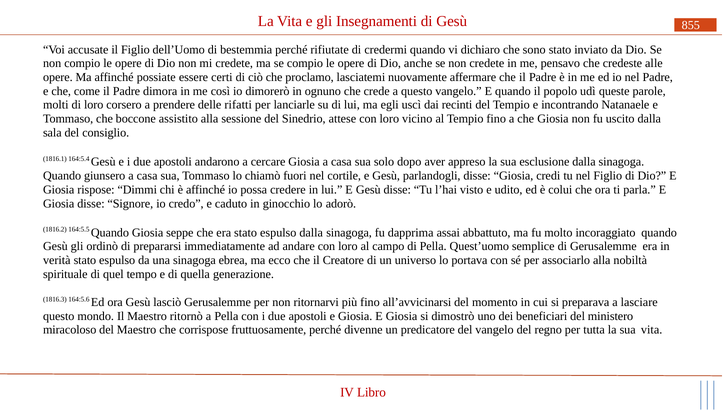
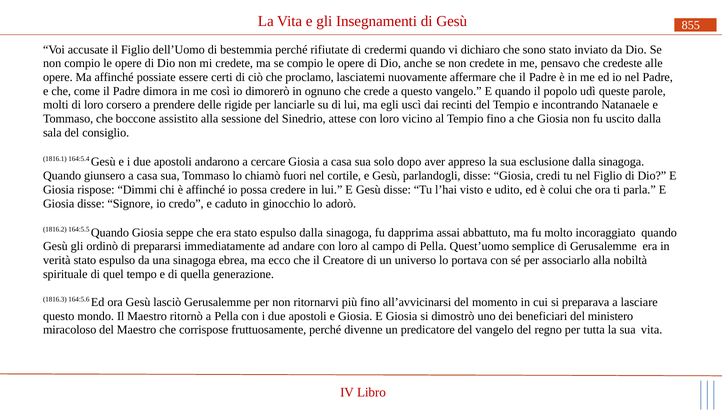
rifatti: rifatti -> rigide (238, 105)
